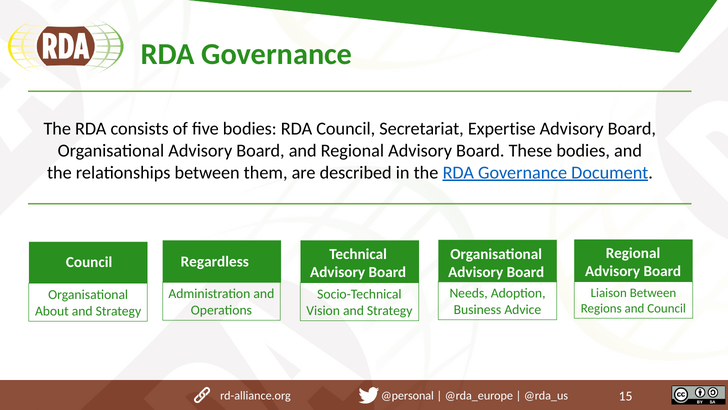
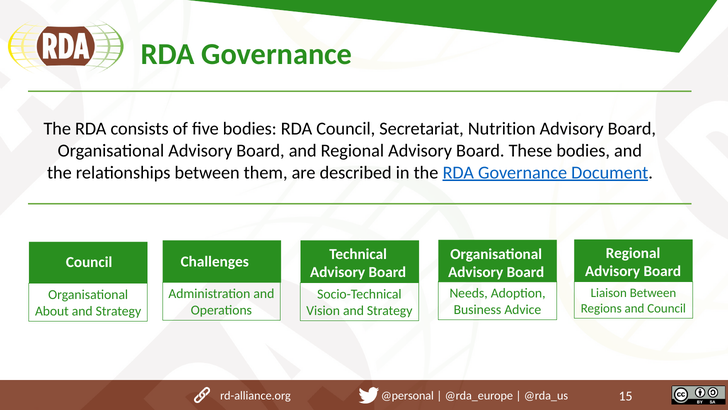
Expertise: Expertise -> Nutrition (502, 129)
Regardless: Regardless -> Challenges (215, 261)
